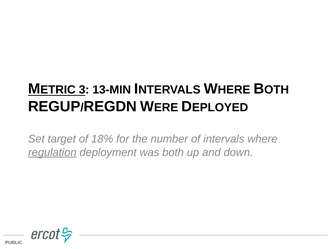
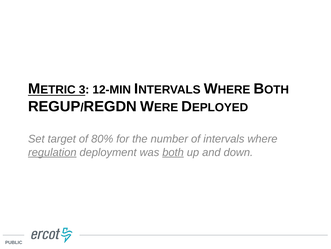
13-MIN: 13-MIN -> 12-MIN (112, 90)
18%: 18% -> 80% (102, 139)
both underline: none -> present (173, 152)
